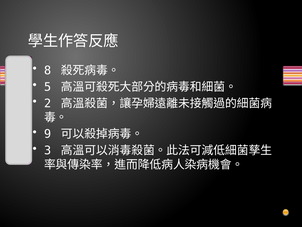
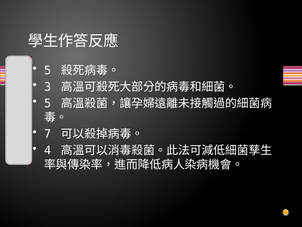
8: 8 -> 5 (48, 70)
5: 5 -> 3 (48, 87)
2: 2 -> 5 (48, 103)
9: 9 -> 7 (48, 134)
3: 3 -> 4 (48, 150)
